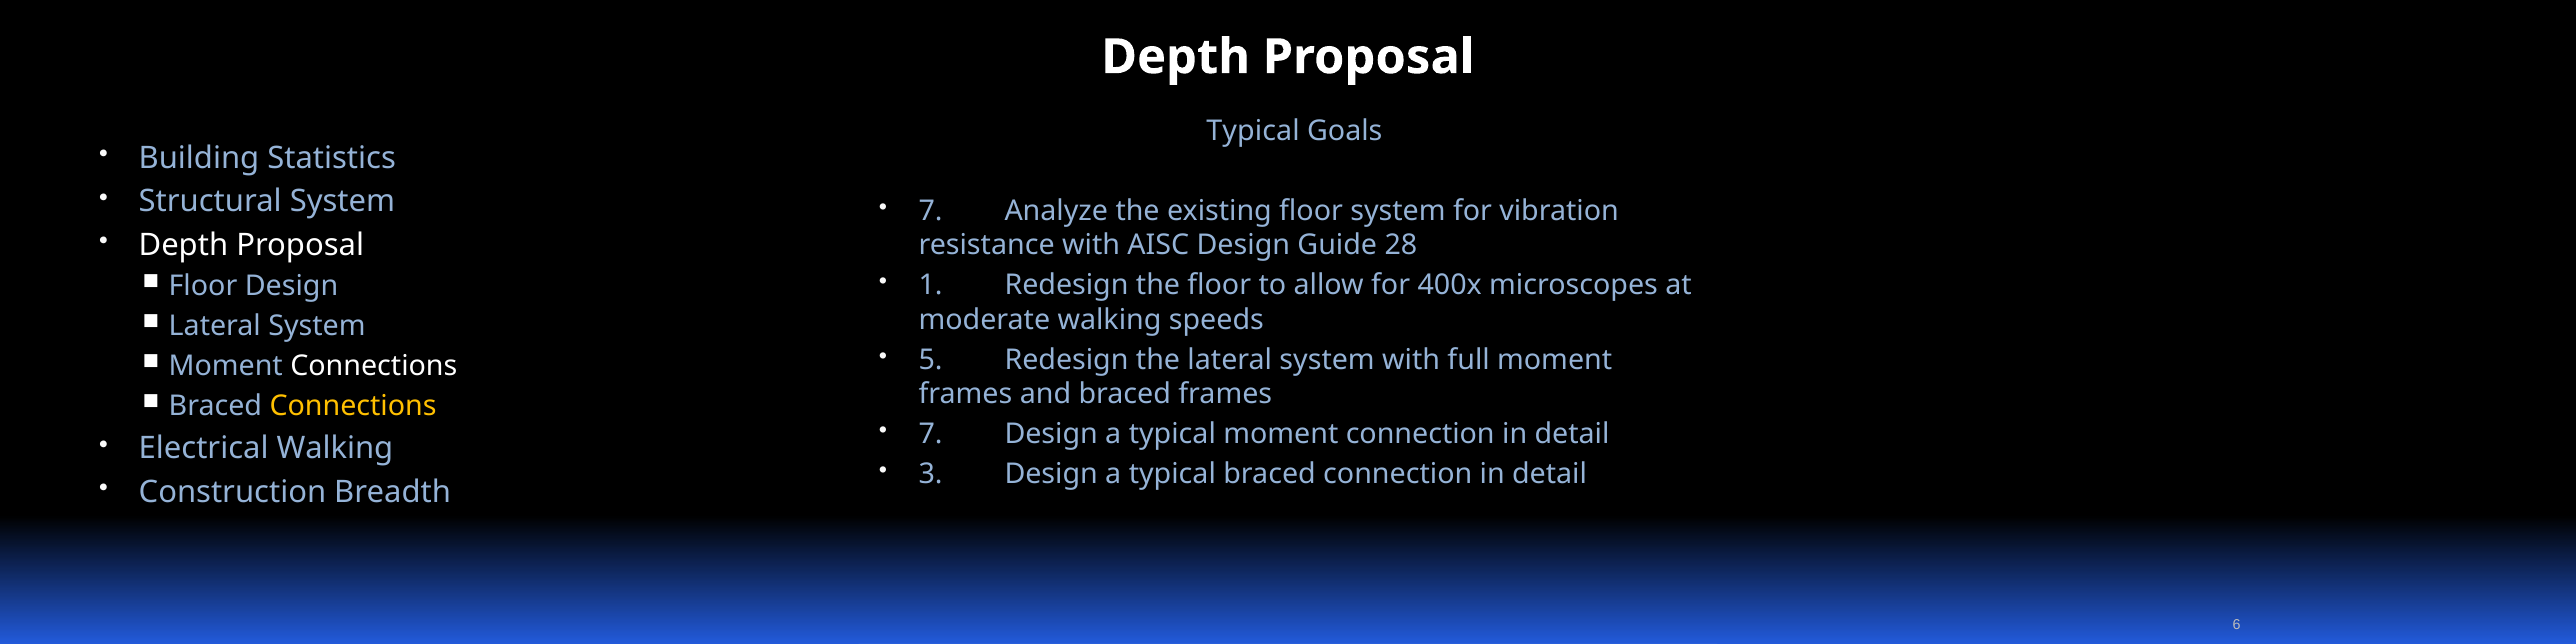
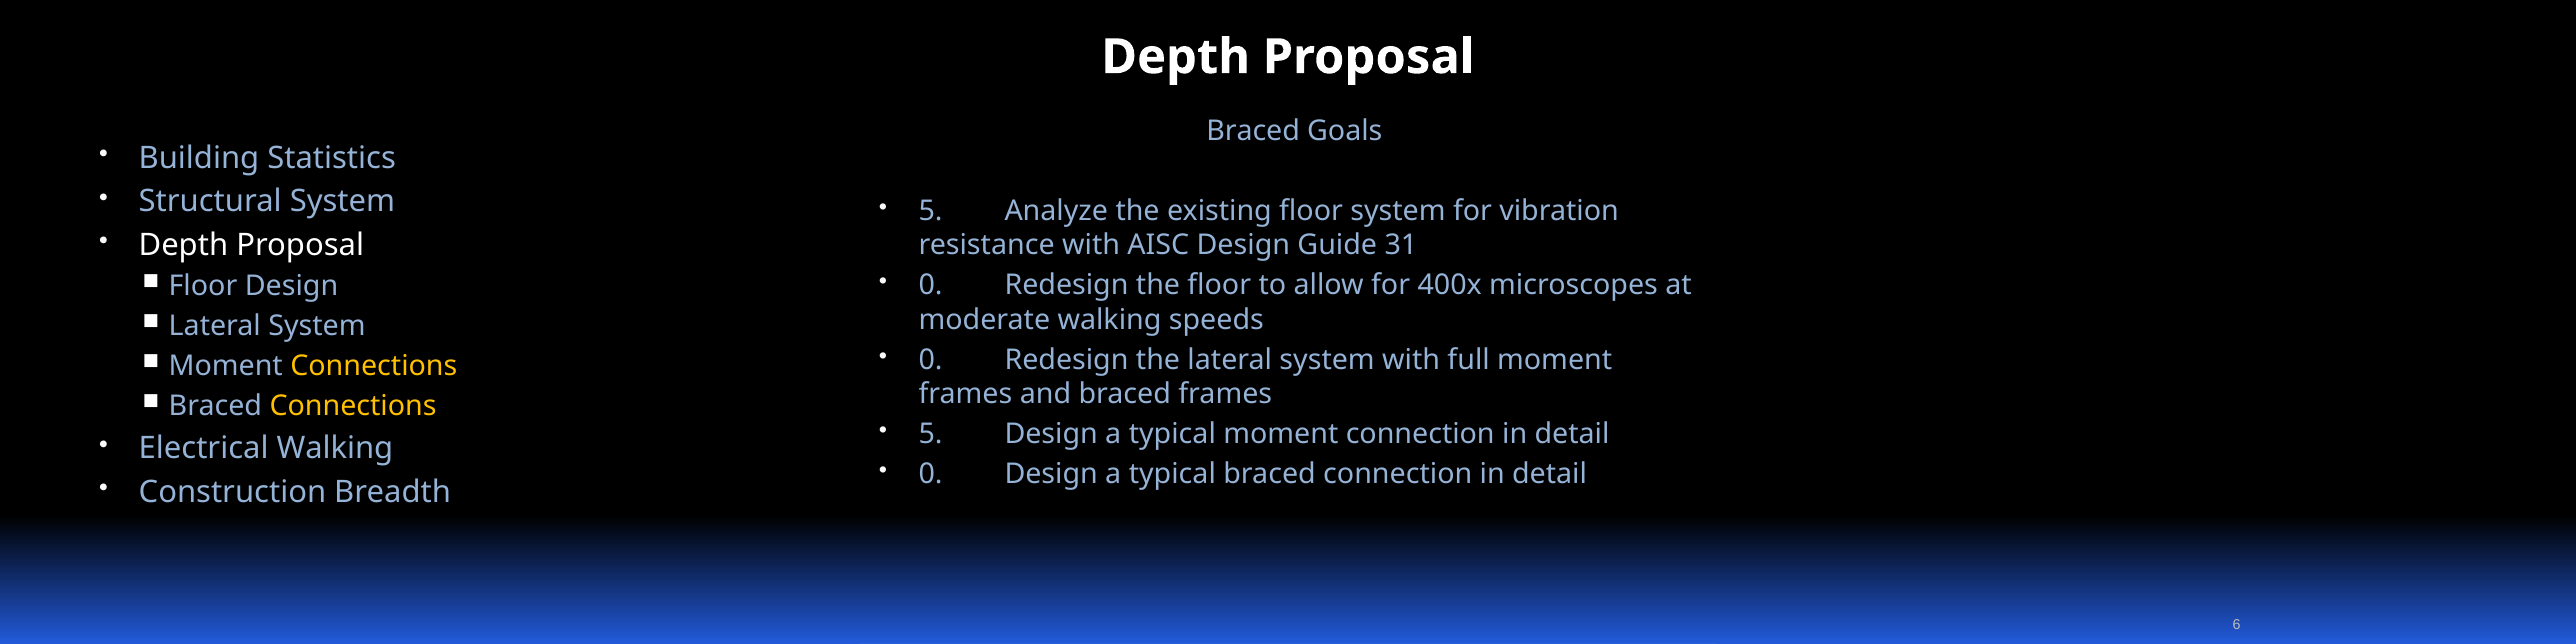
Typical: Typical -> Braced (1253, 131)
7: 7 -> 5 (931, 211)
28: 28 -> 31 (1401, 245)
1: 1 -> 0 (931, 285)
5: 5 -> 0 (931, 360)
Connections colour: white -> yellow (374, 366)
7: 7 -> 5 (931, 434)
3: 3 -> 0 (931, 474)
